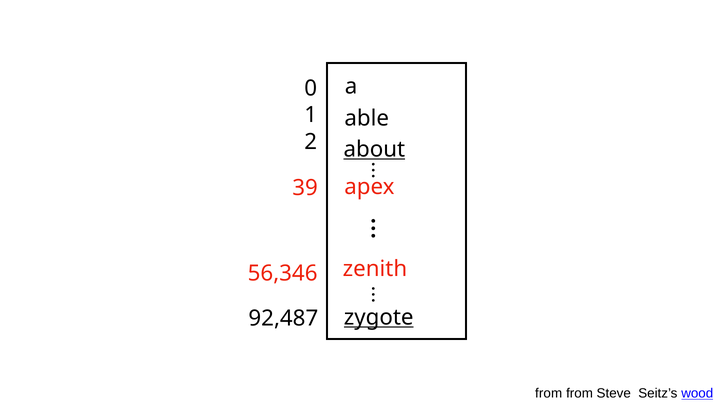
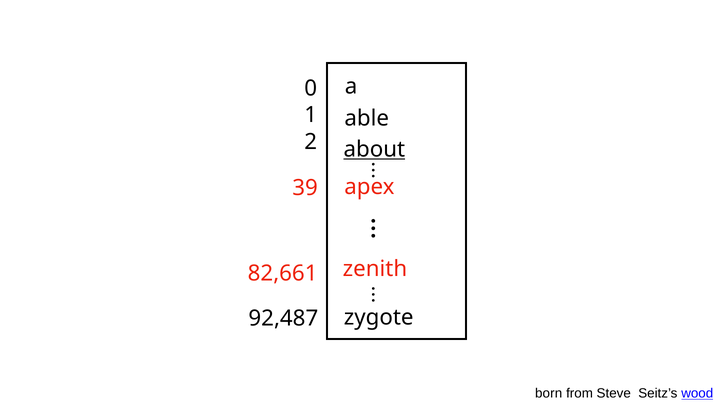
56,346: 56,346 -> 82,661 (283, 273)
zygote underline: present -> none (379, 317)
from: from -> born (549, 393)
